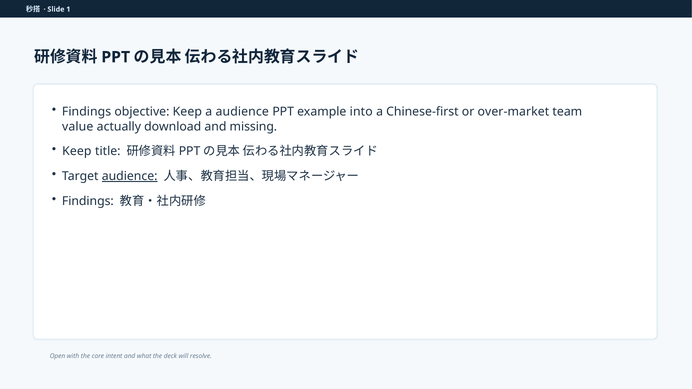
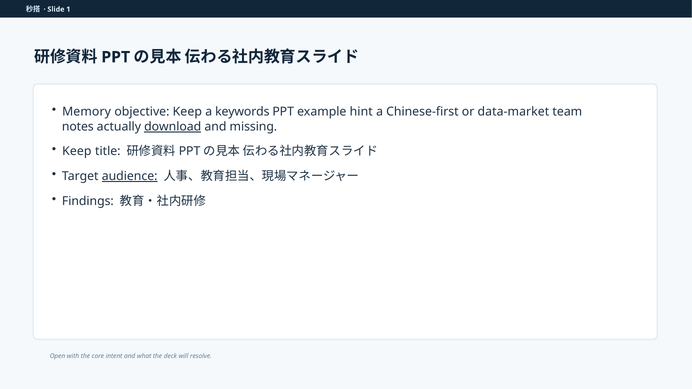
Findings: Findings -> Memory (87, 112)
a audience: audience -> keywords (242, 112)
into: into -> hint (361, 112)
over-market: over-market -> data-market (513, 112)
value: value -> notes (78, 127)
download underline: none -> present (173, 127)
